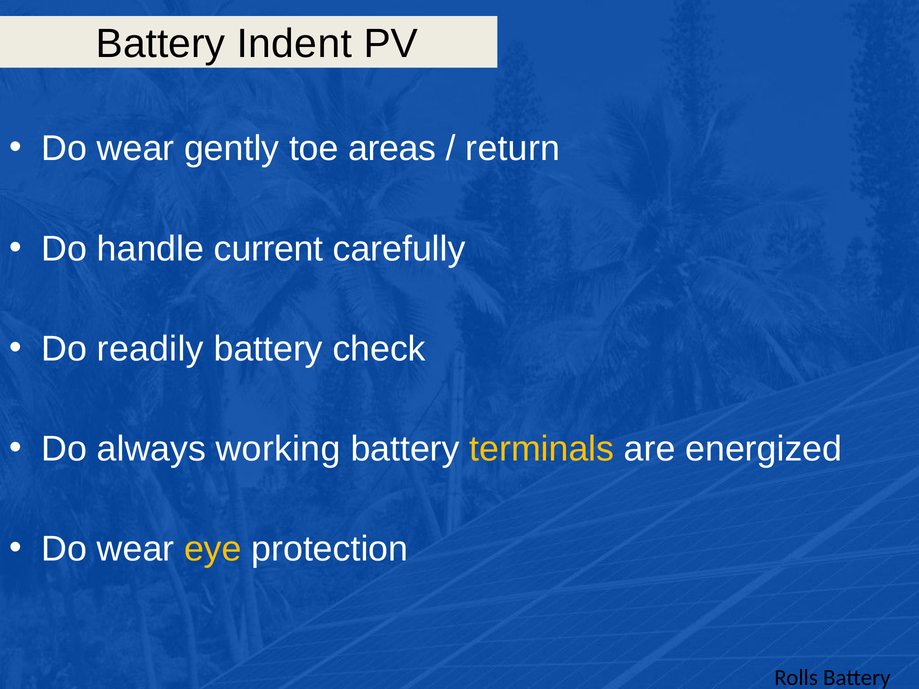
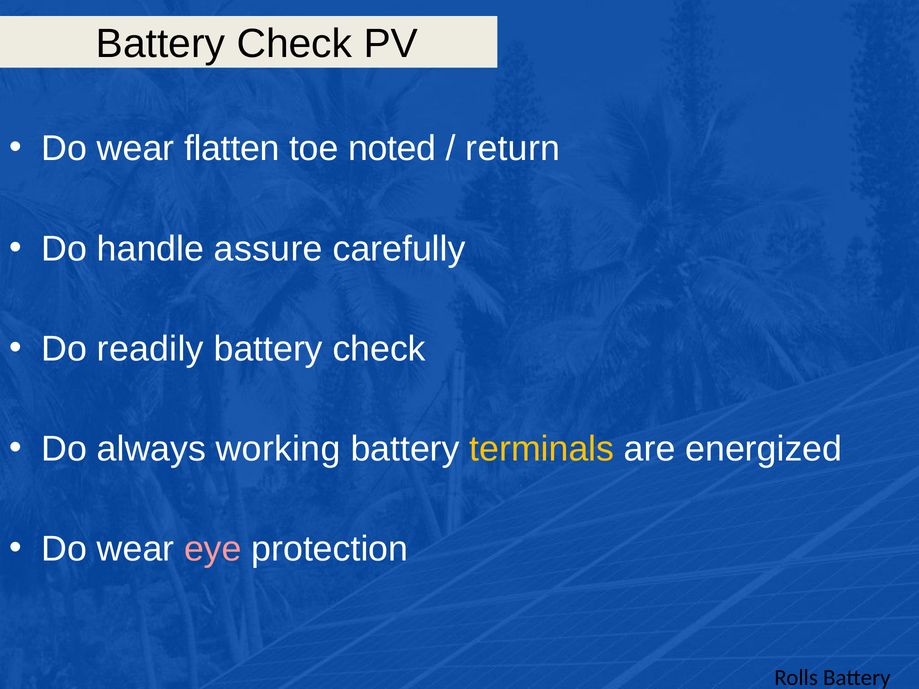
Indent: Indent -> Check (294, 44)
gently: gently -> flatten (232, 149)
areas: areas -> noted (392, 149)
current: current -> assure (268, 249)
eye colour: yellow -> pink (213, 549)
